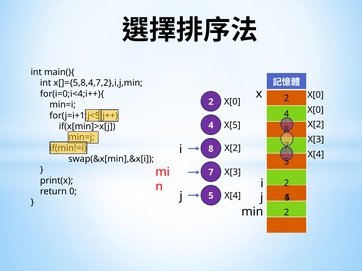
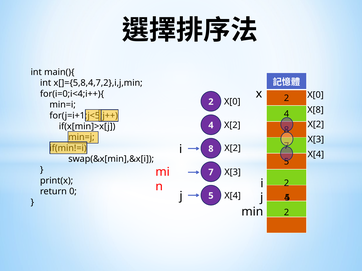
X[0: X[0 -> X[8 (316, 110)
X[5: X[5 -> X[2 (232, 125)
